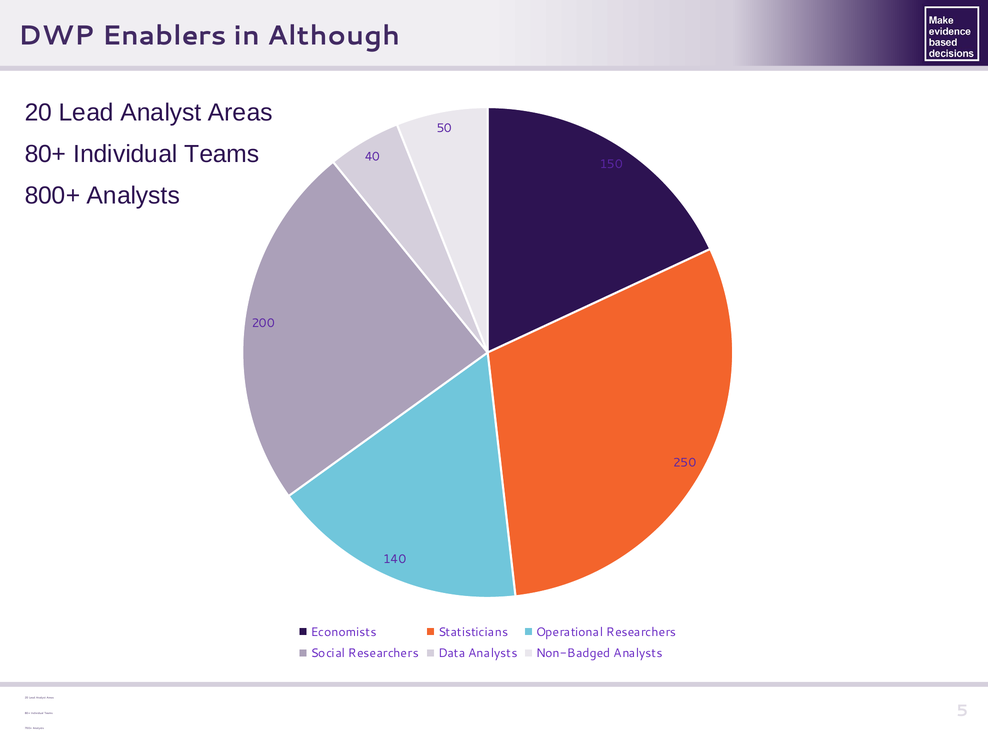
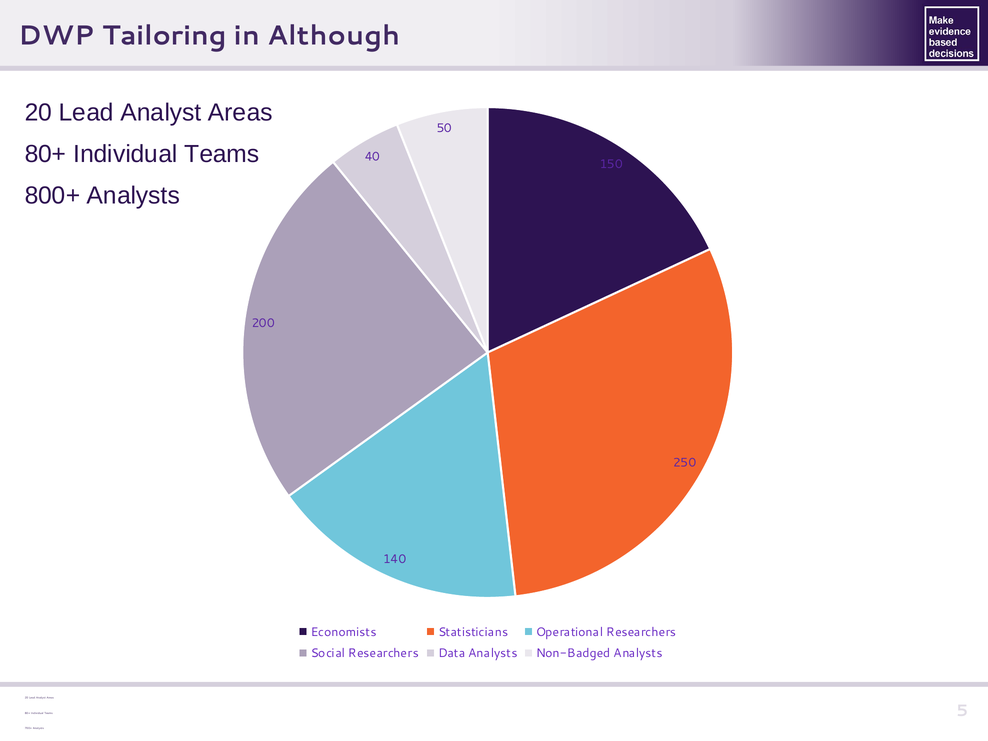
Enablers: Enablers -> Tailoring (164, 36)
